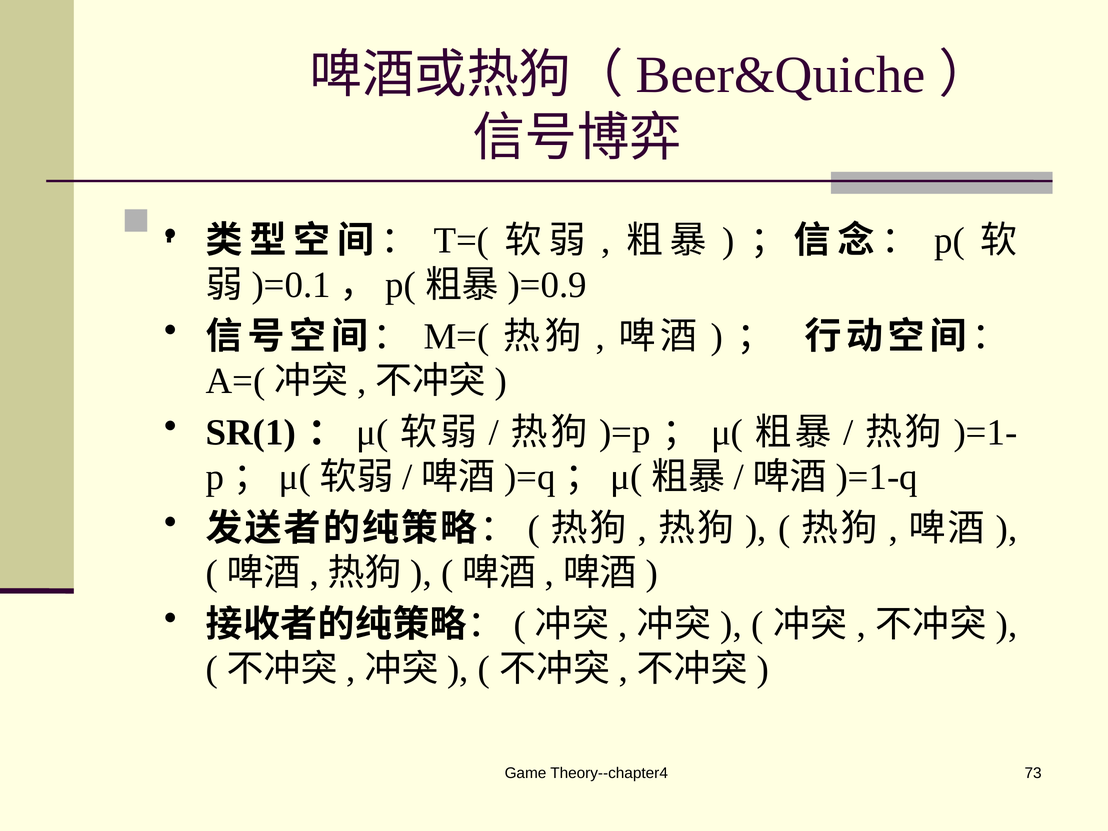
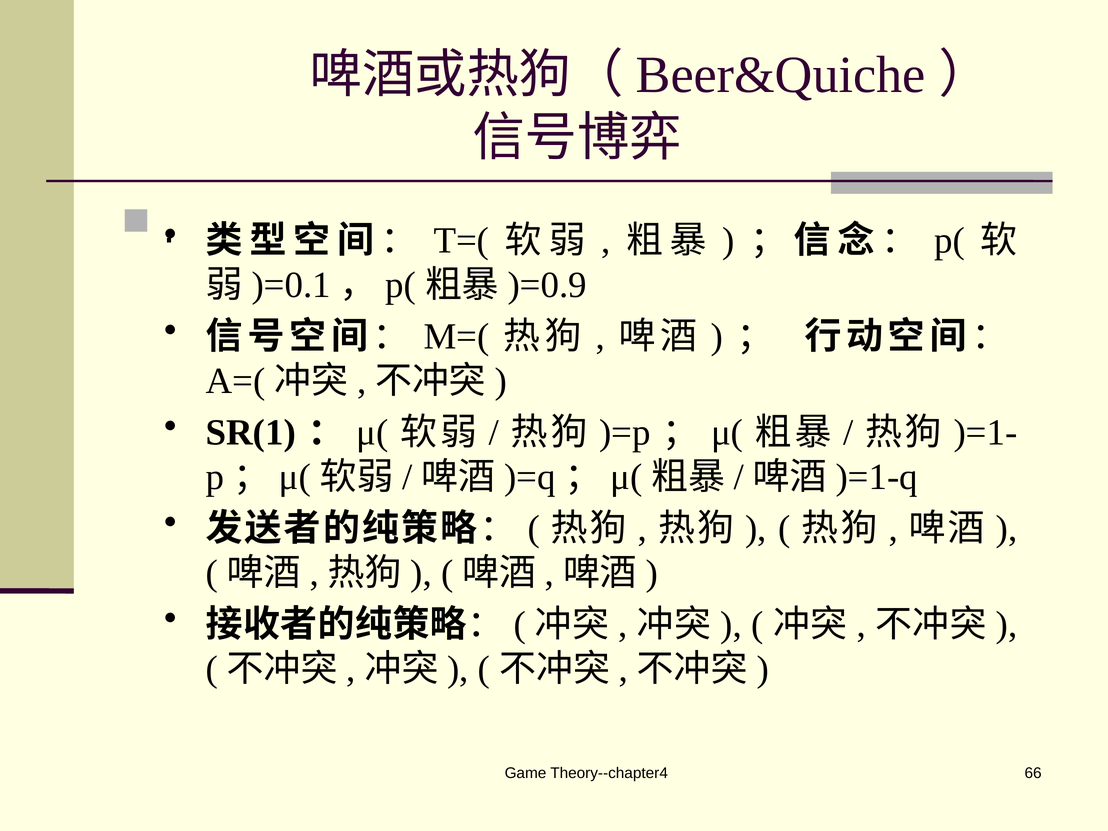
73: 73 -> 66 (1033, 773)
